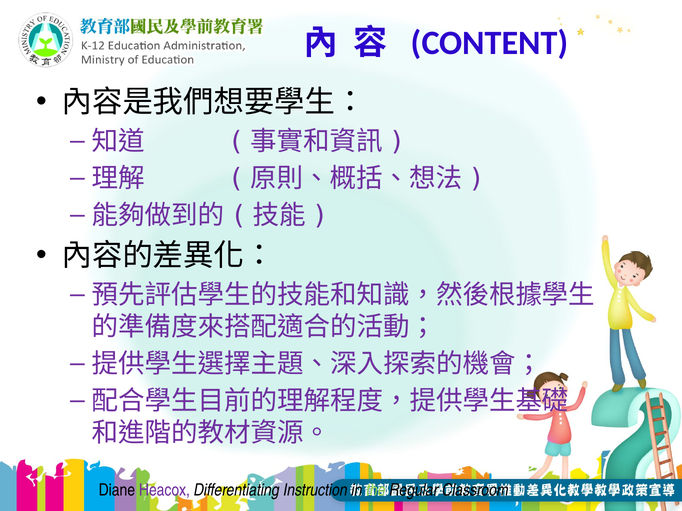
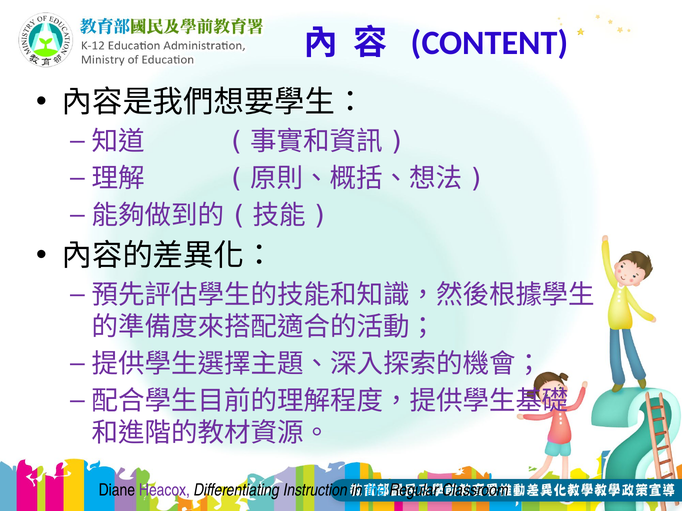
the colour: light green -> light blue (376, 491)
